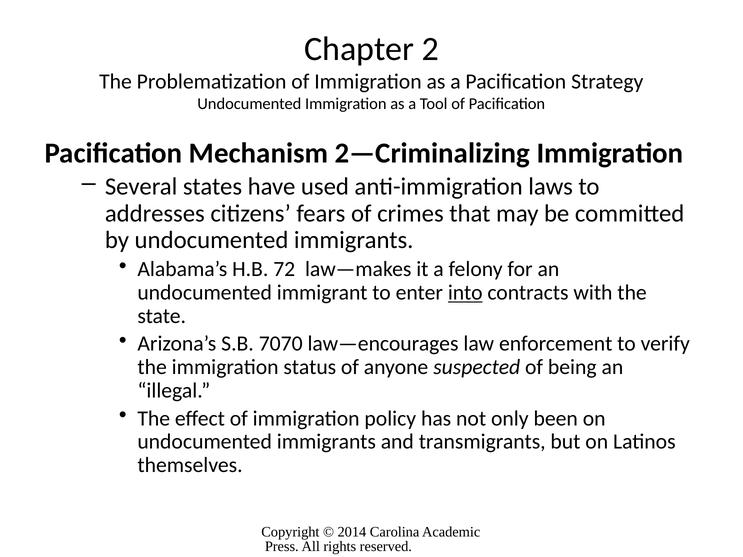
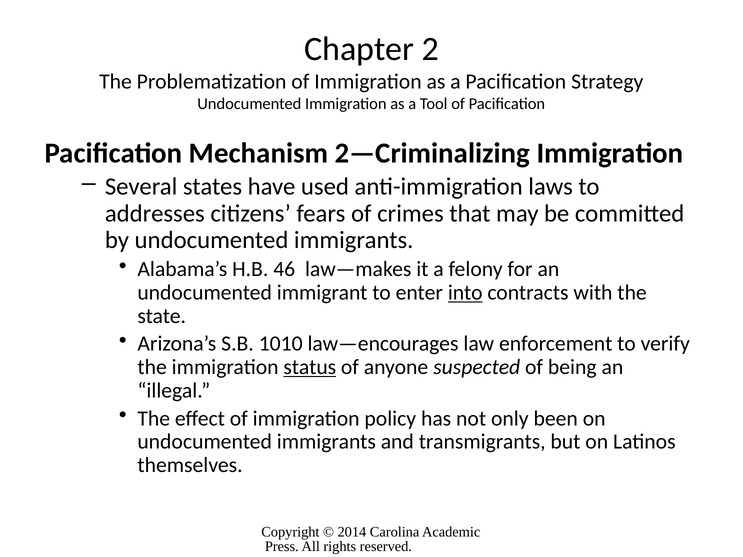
72: 72 -> 46 (284, 269)
7070: 7070 -> 1010 (281, 344)
status underline: none -> present (310, 367)
